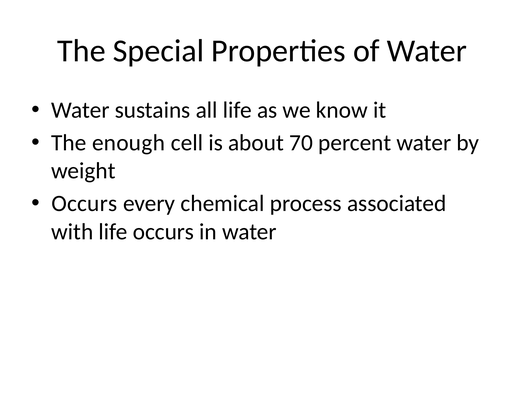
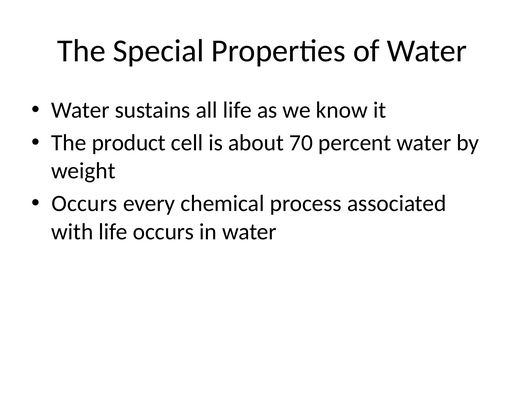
enough: enough -> product (129, 143)
